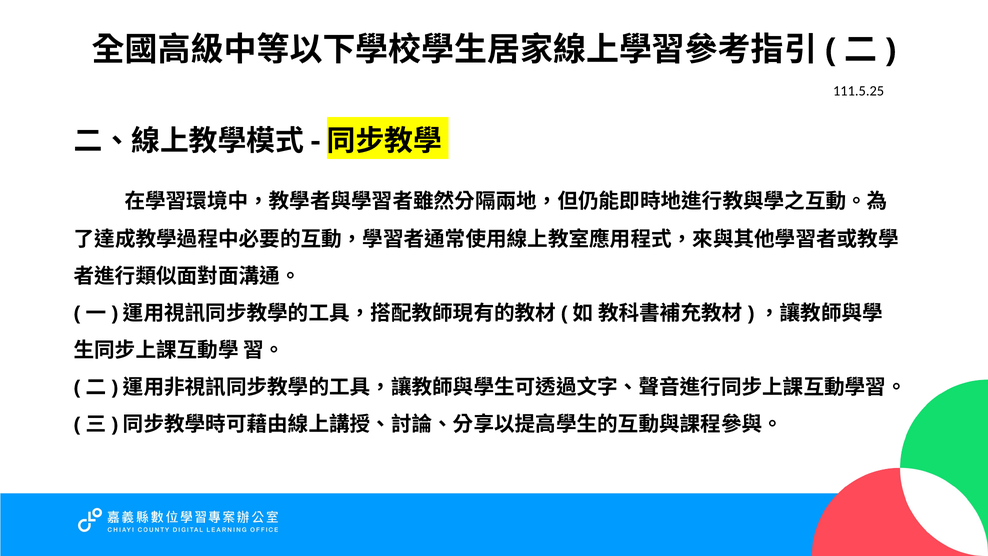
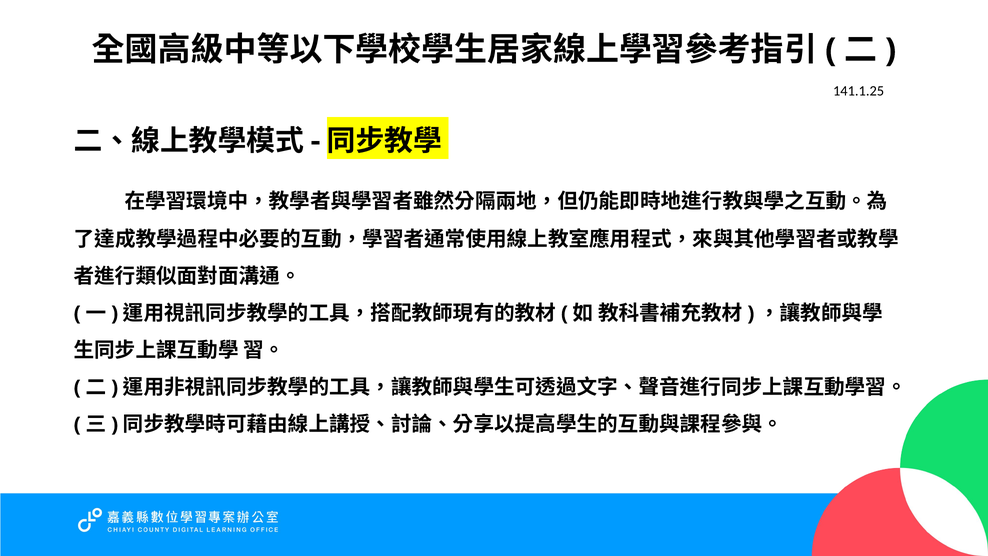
111.5.25: 111.5.25 -> 141.1.25 (859, 91)
